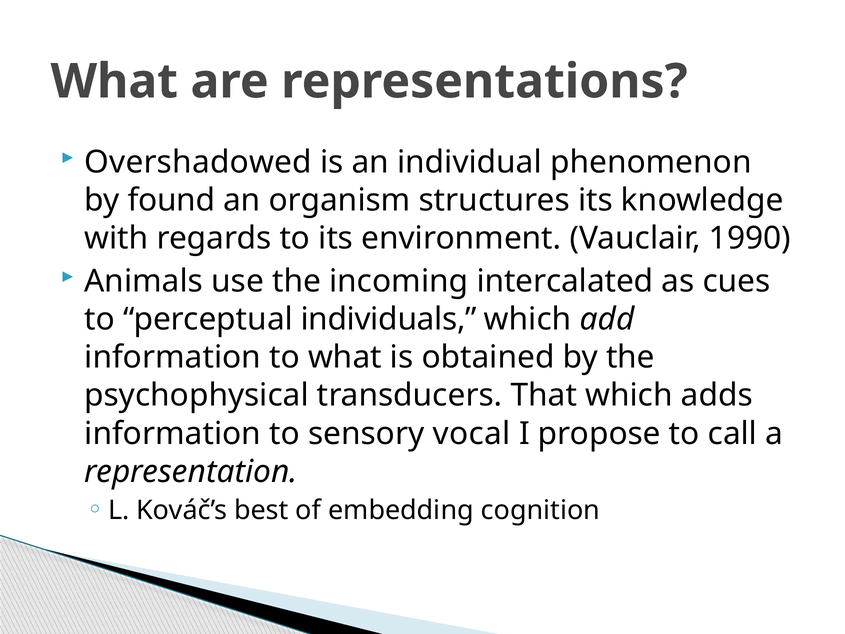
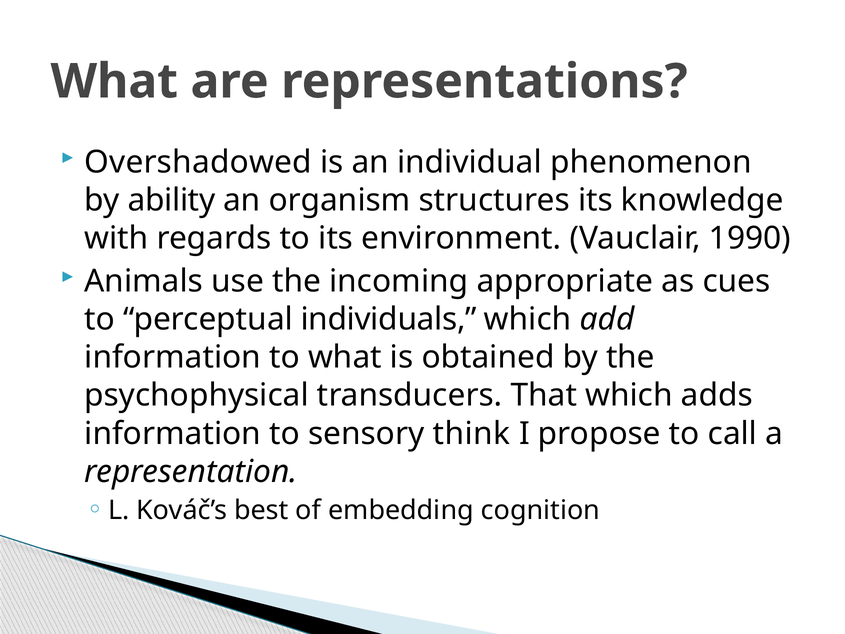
found: found -> ability (171, 200)
intercalated: intercalated -> appropriate (565, 281)
vocal: vocal -> think (472, 433)
